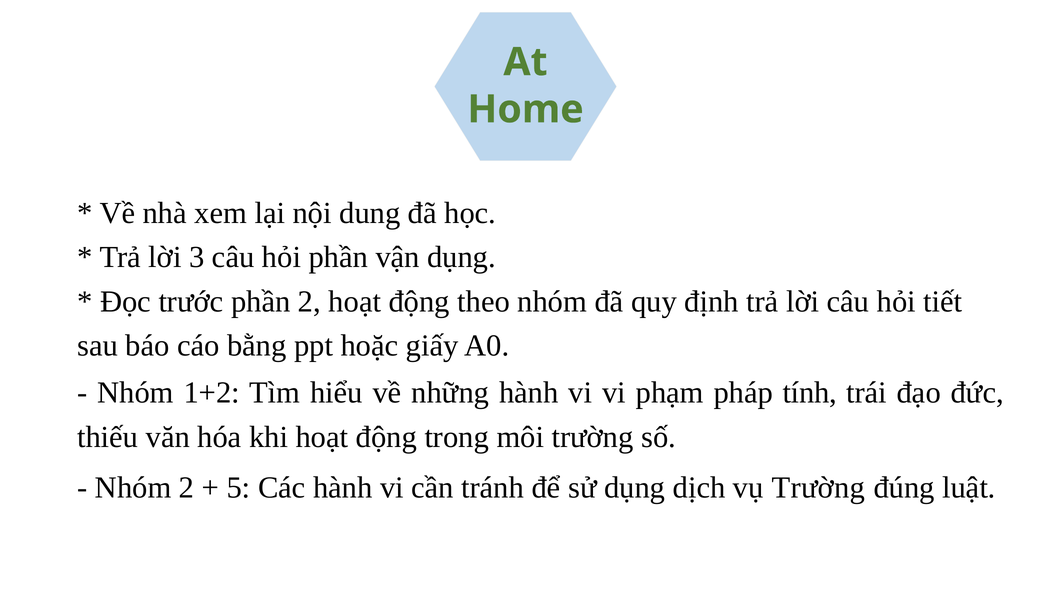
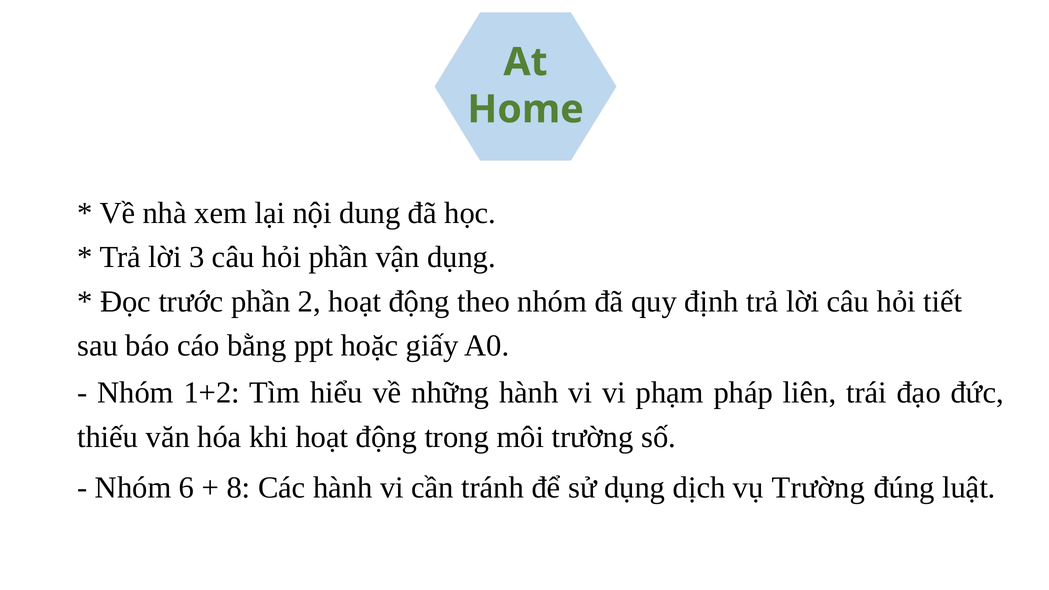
tính: tính -> liên (810, 393)
Nhóm 2: 2 -> 6 (187, 488)
5: 5 -> 8 (239, 488)
